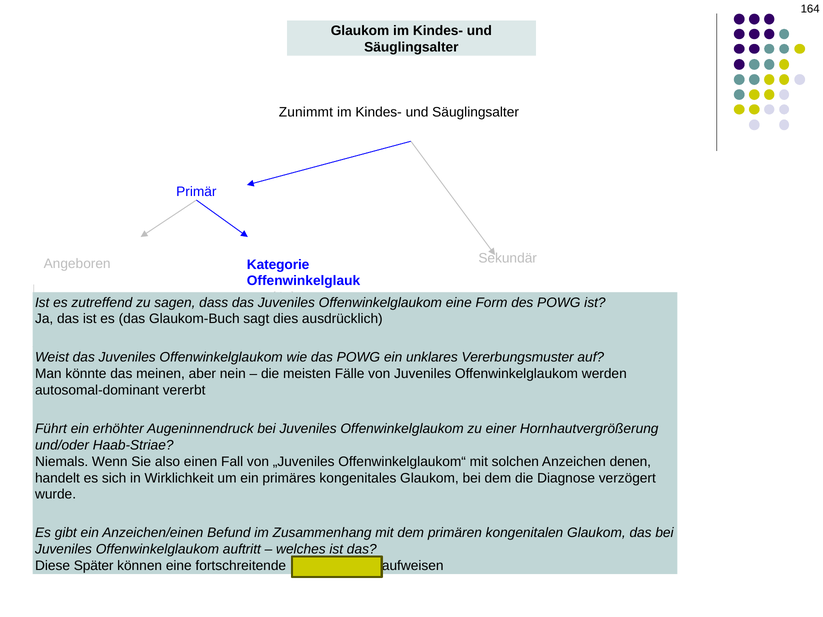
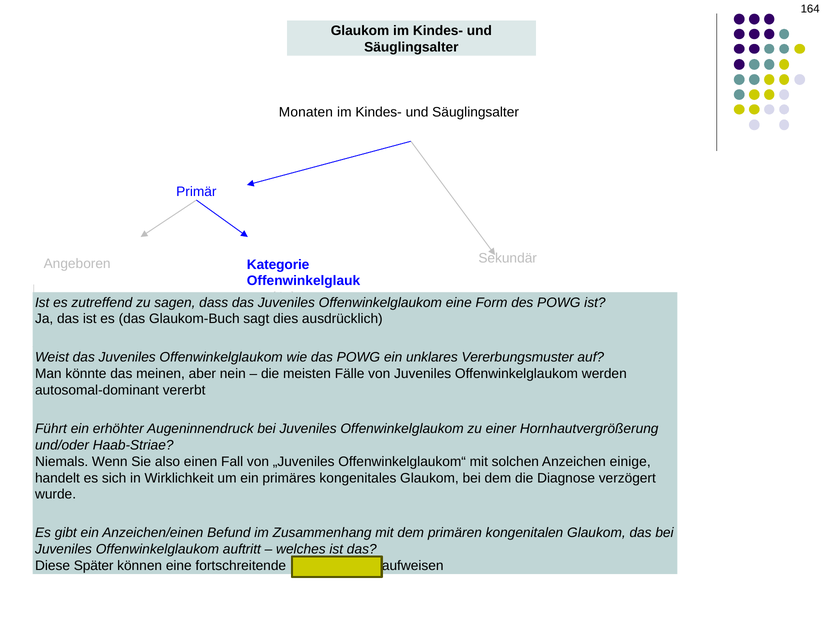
Zunimmt: Zunimmt -> Monaten (306, 112)
denen: denen -> einige (630, 462)
